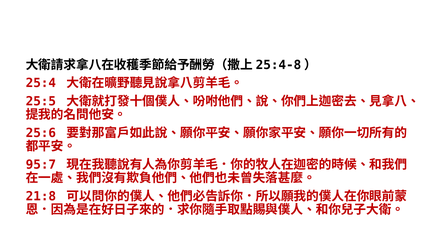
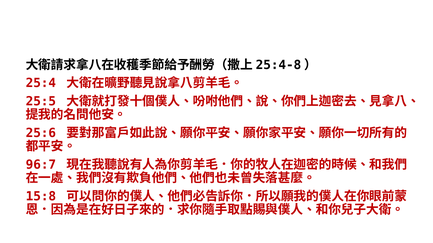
95:7: 95:7 -> 96:7 (41, 165)
21:8: 21:8 -> 15:8 (41, 197)
